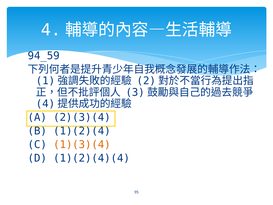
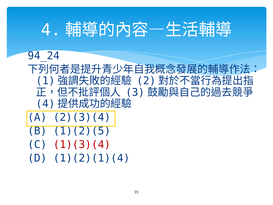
94_59: 94_59 -> 94_24 (44, 56)
1)(2)(4: 1)(2)(4 -> 1)(2)(5 (82, 131)
1)(3)(4 colour: orange -> red (82, 144)
1)(2)(4)(4: 1)(2)(4)(4 -> 1)(2)(1)(4 (92, 158)
